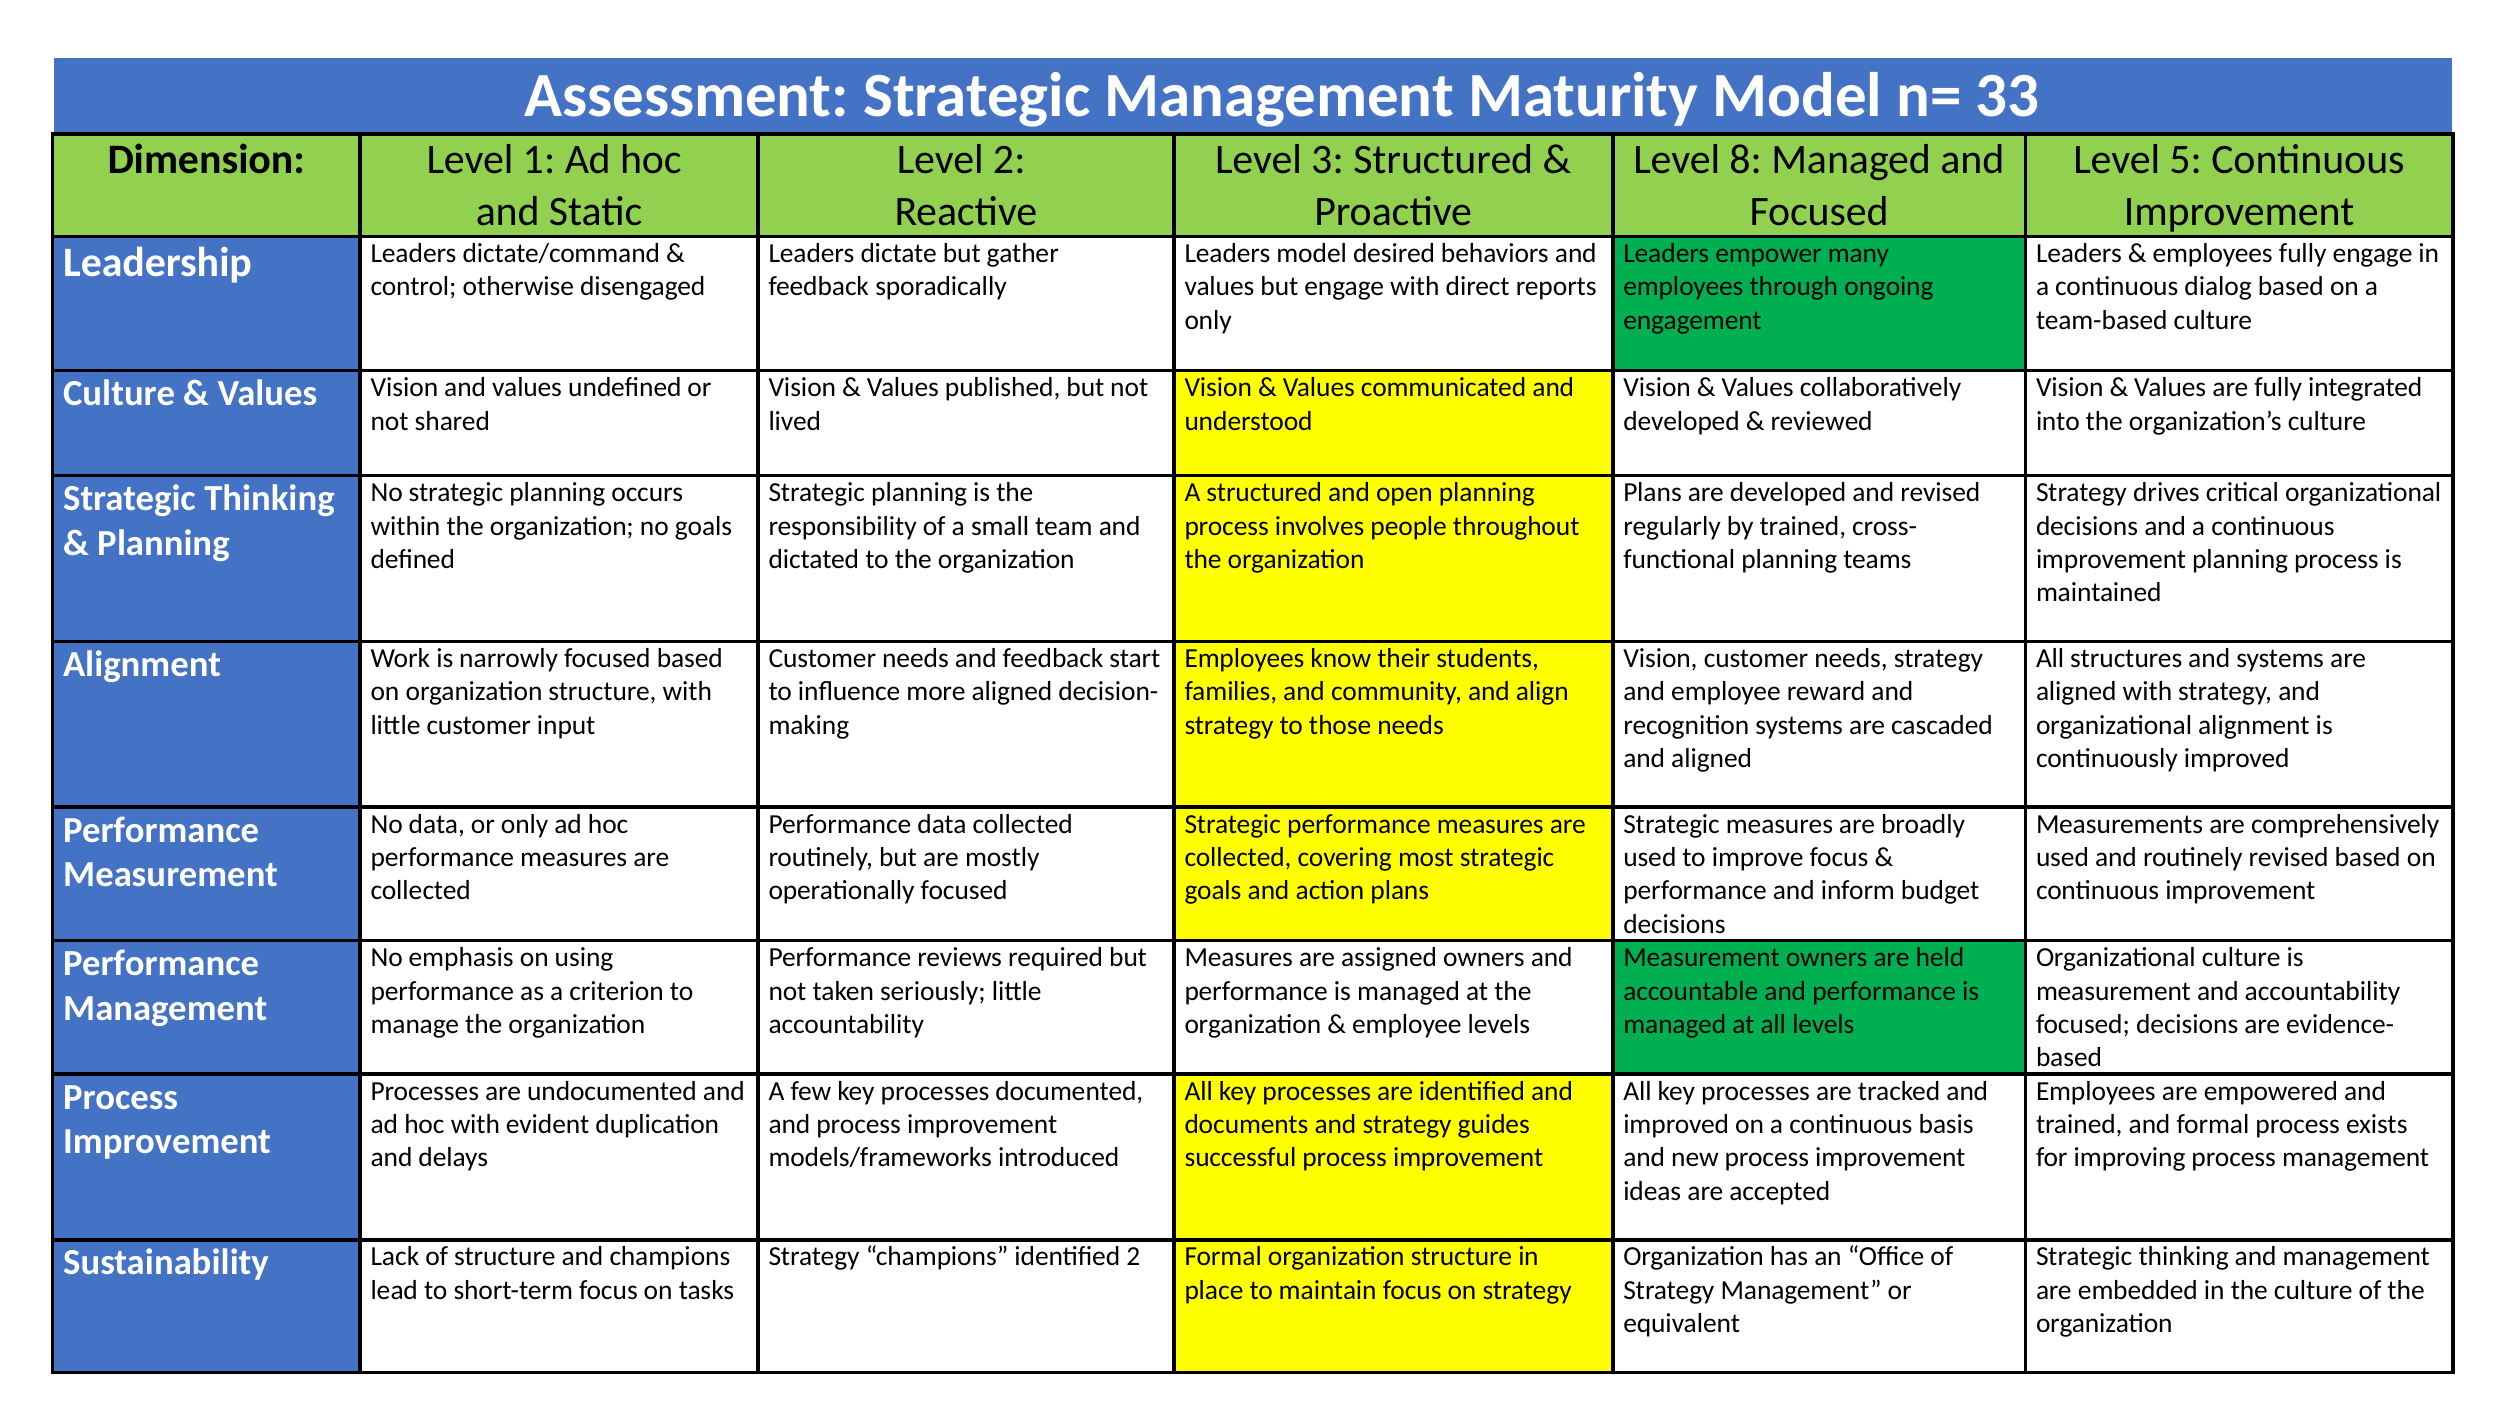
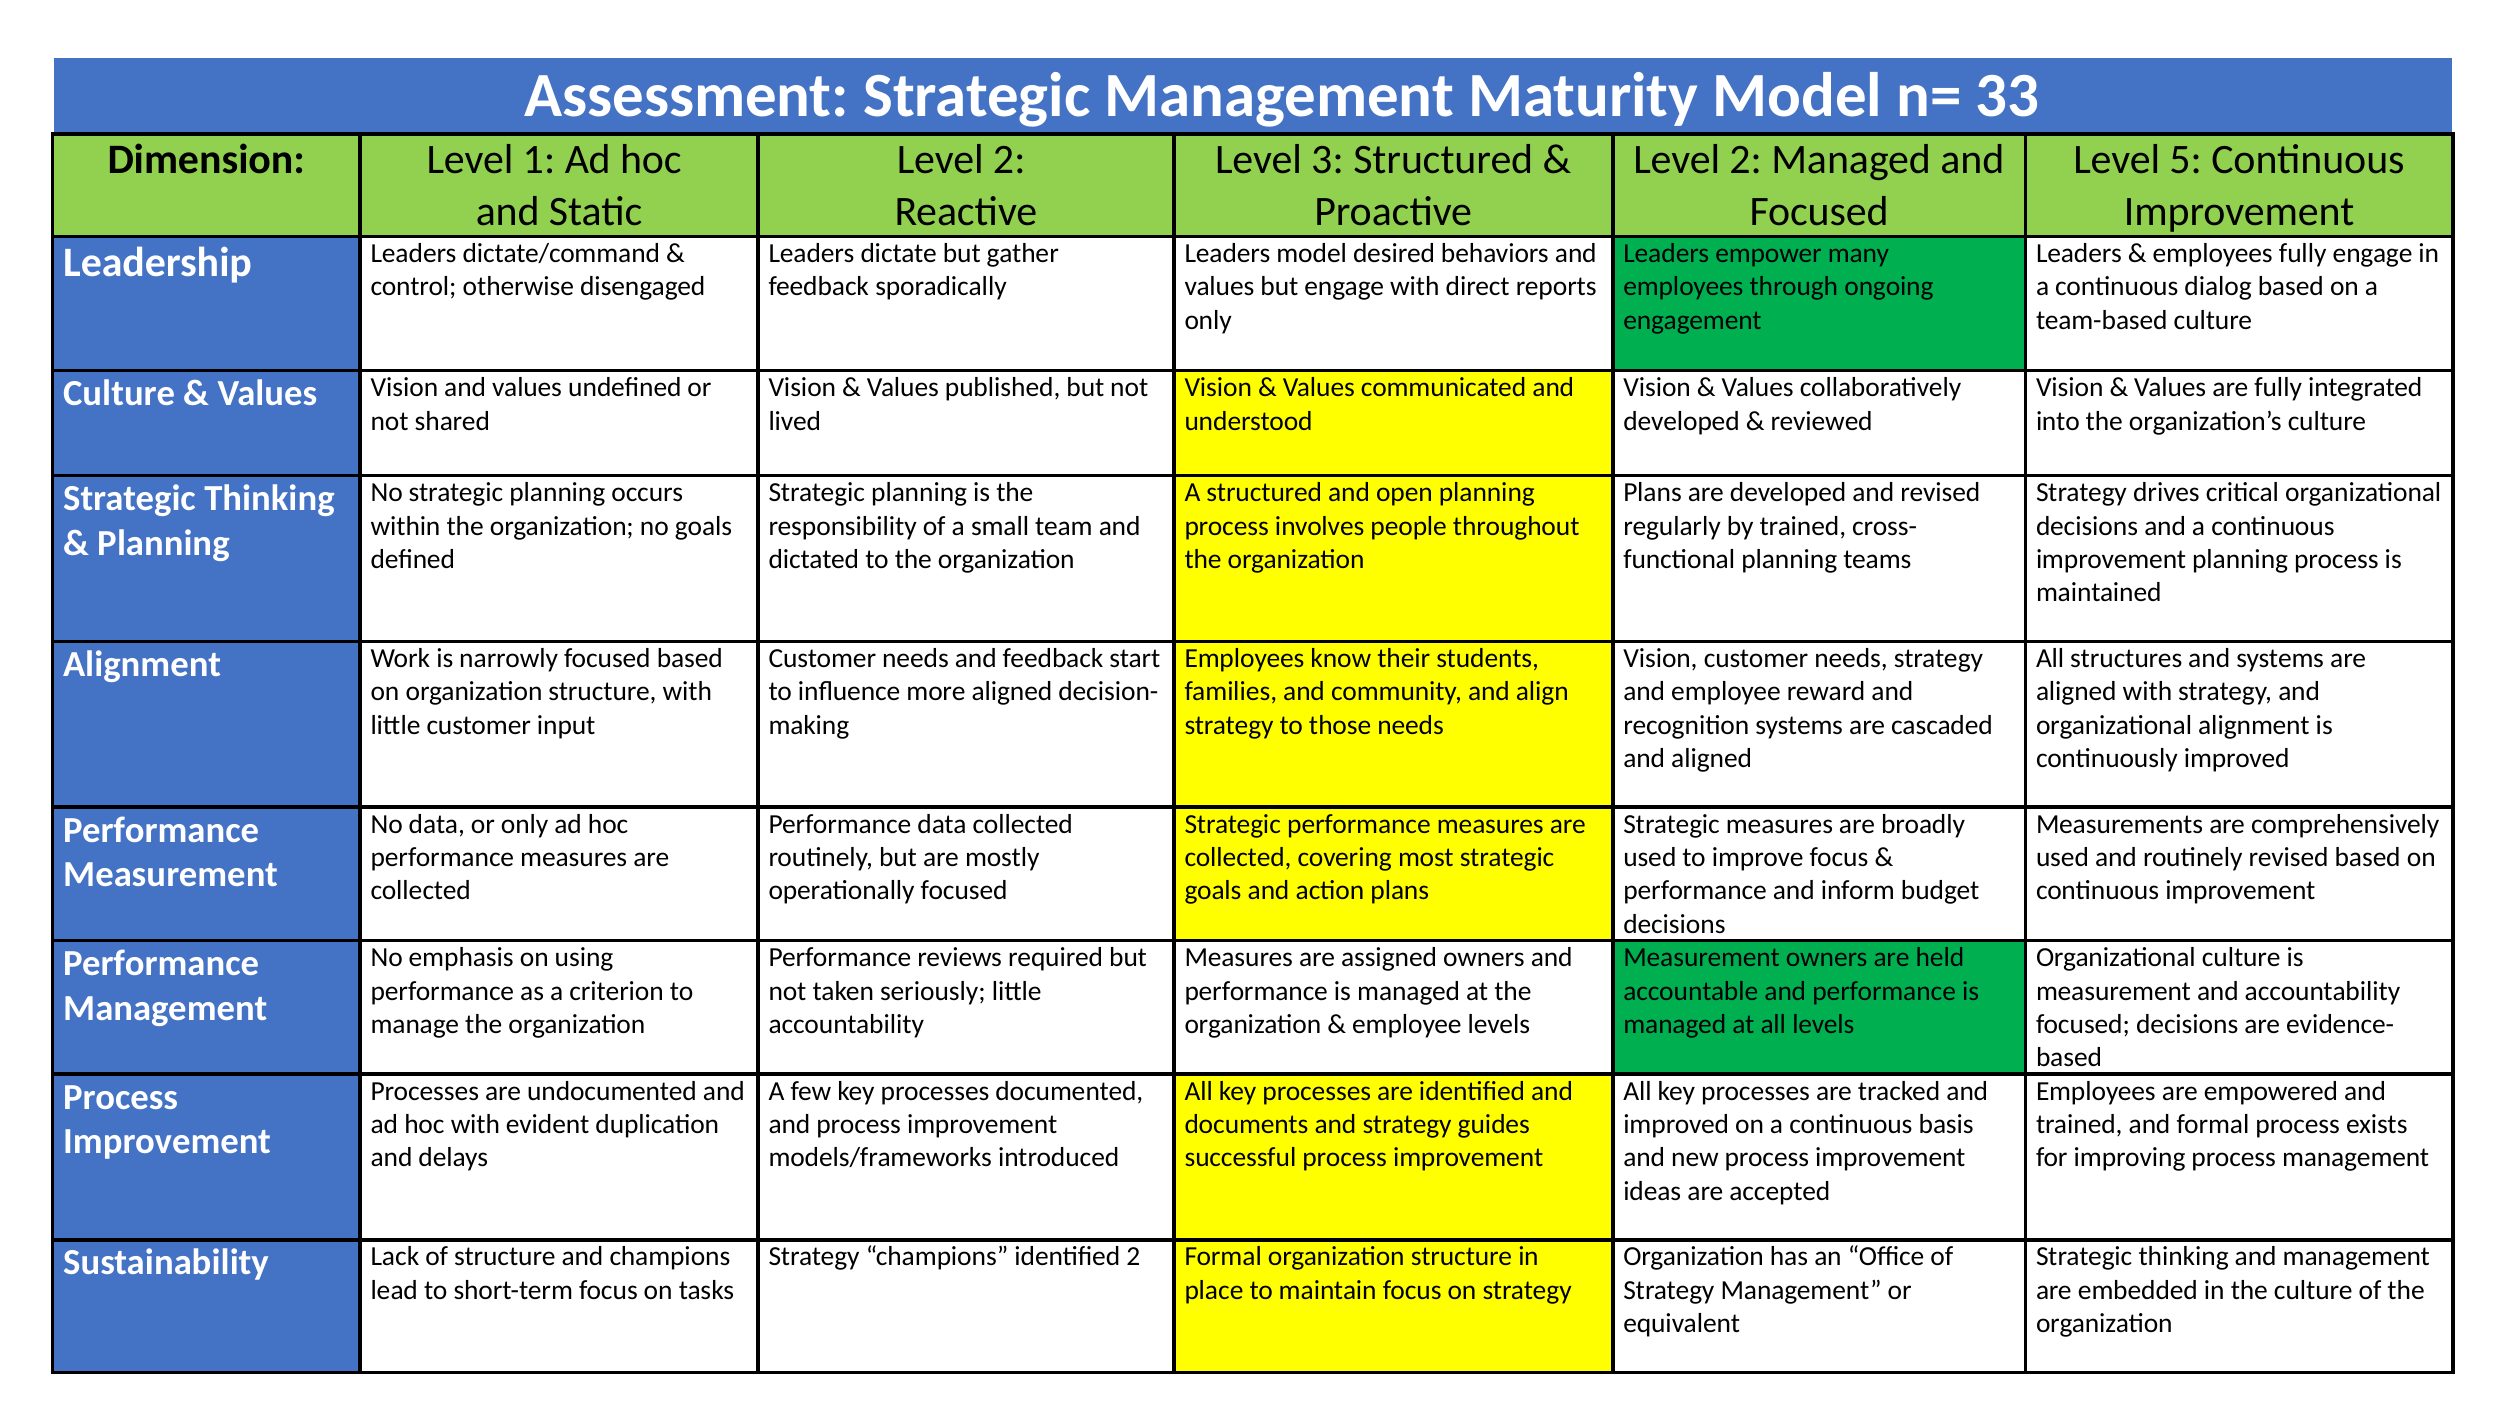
8: 8 -> 2 (1746, 160)
